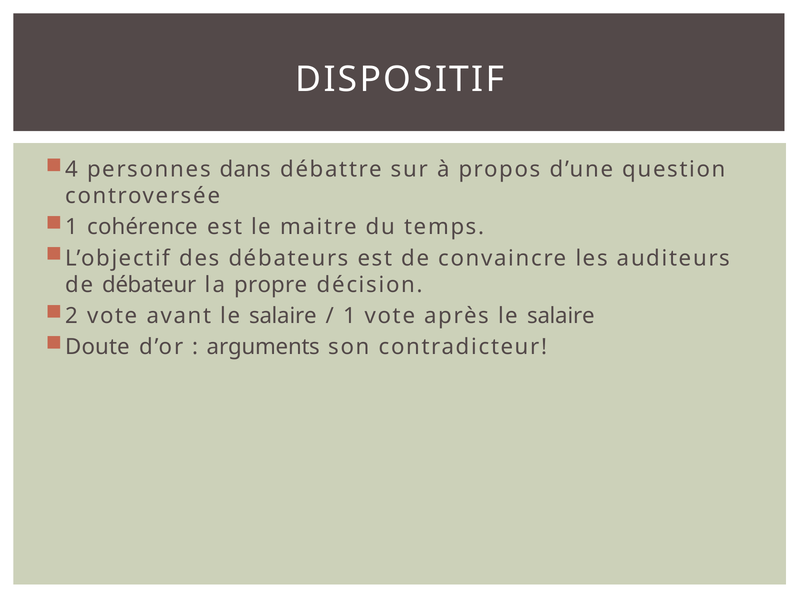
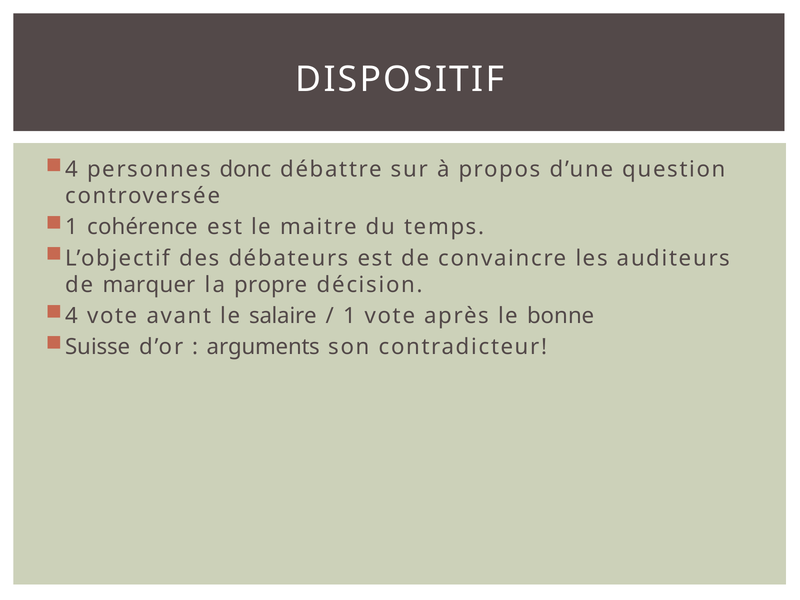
dans: dans -> donc (245, 169)
débateur: débateur -> marquer (149, 285)
2: 2 -> 4 (72, 316)
après le salaire: salaire -> bonne (561, 316)
Doute: Doute -> Suisse (98, 347)
